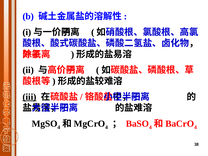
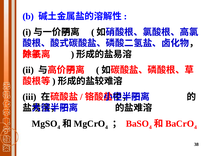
iii underline: present -> none (29, 97)
